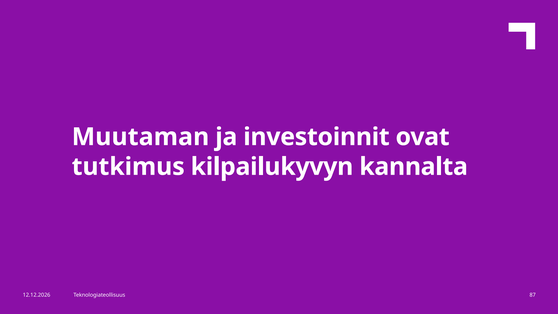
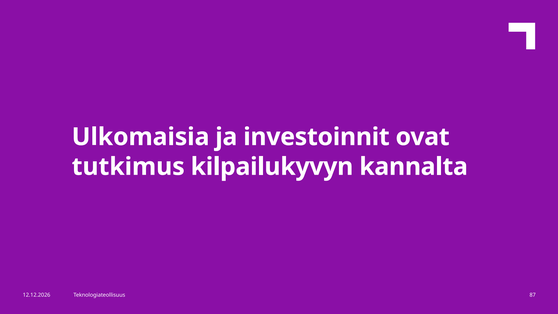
Muutaman: Muutaman -> Ulkomaisia (141, 137)
